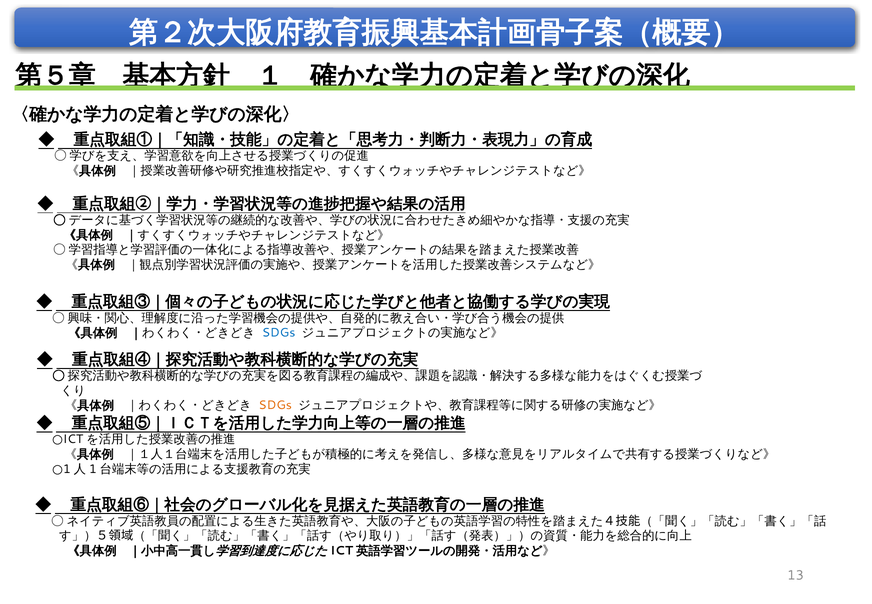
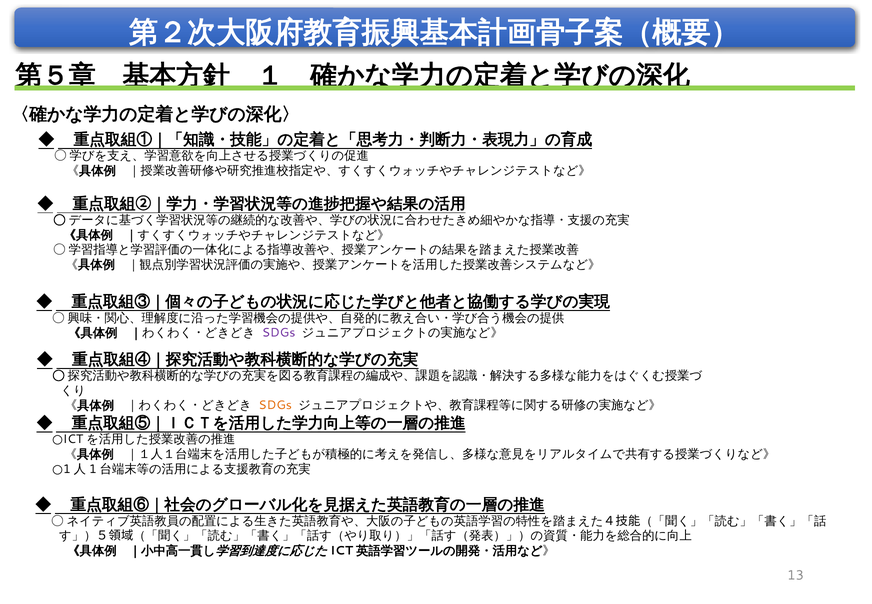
SDGs colour: blue -> purple (279, 333)
